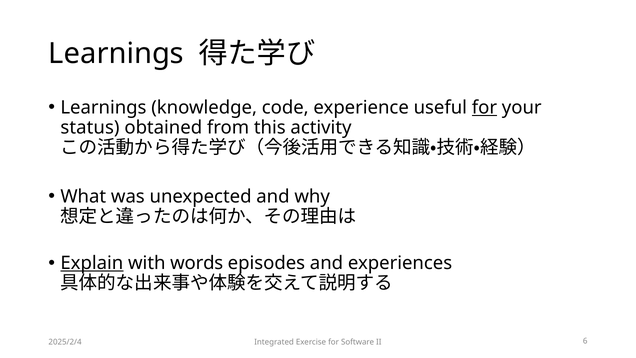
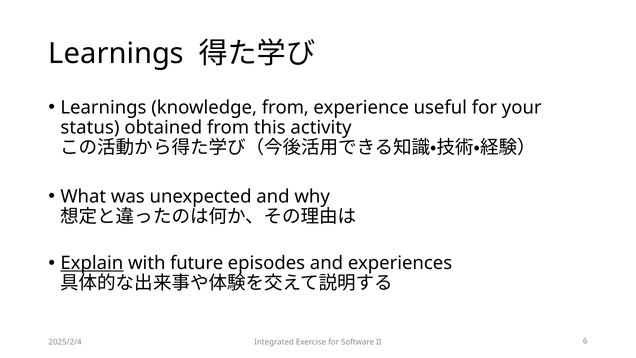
knowledge code: code -> from (285, 107)
for underline: present -> none (484, 107)
words: words -> future (197, 263)
